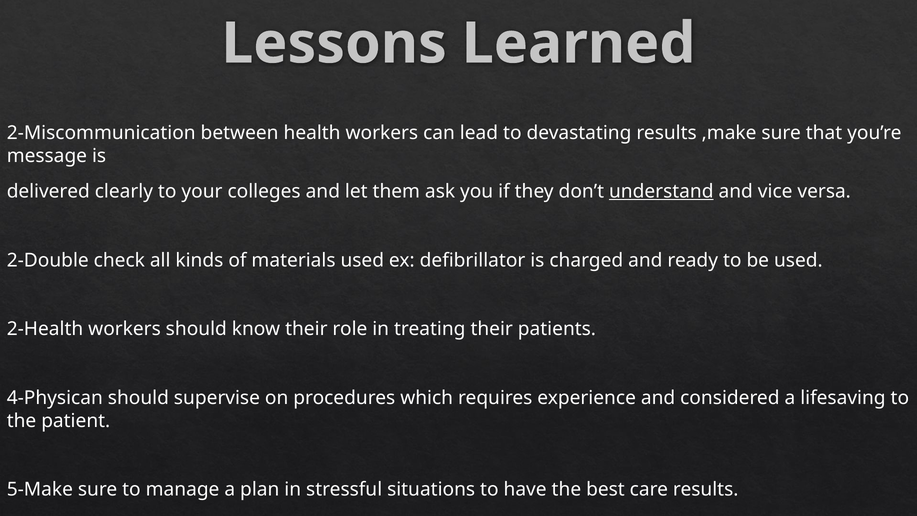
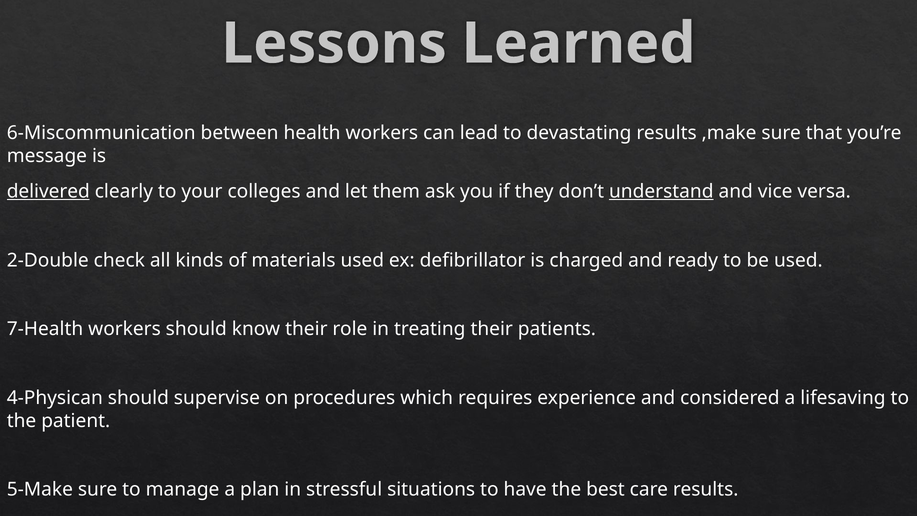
2-Miscommunication: 2-Miscommunication -> 6-Miscommunication (101, 133)
delivered underline: none -> present (48, 191)
2-Health: 2-Health -> 7-Health (45, 329)
